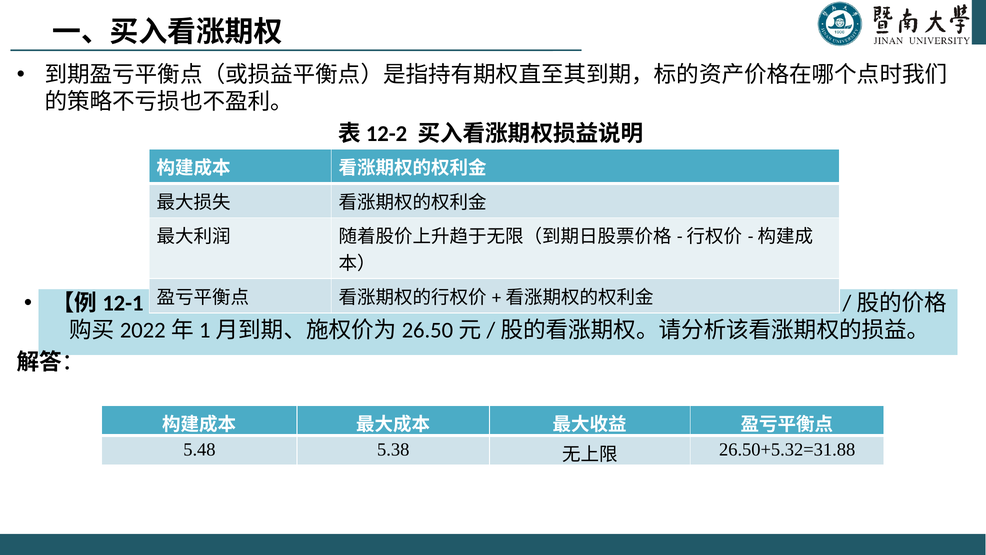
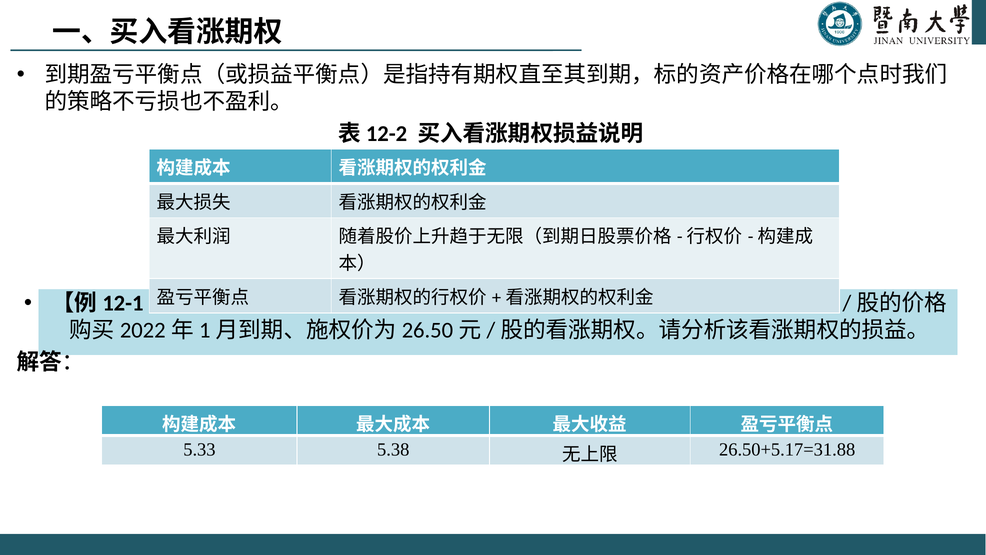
5.48: 5.48 -> 5.33 (199, 450)
26.50+5.32=31.88: 26.50+5.32=31.88 -> 26.50+5.17=31.88 (787, 450)
